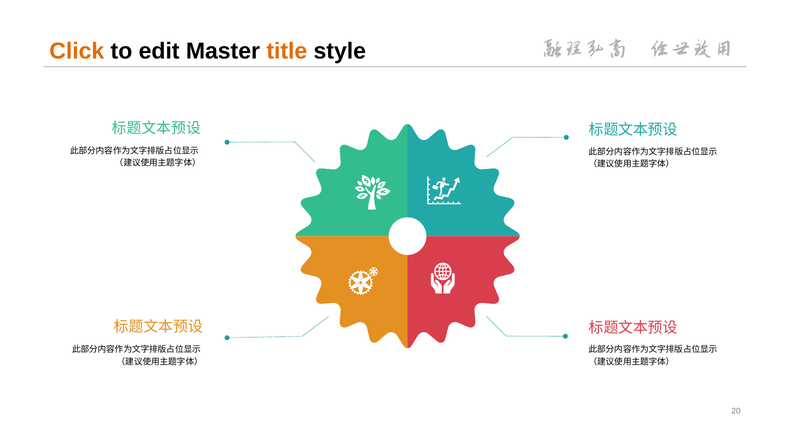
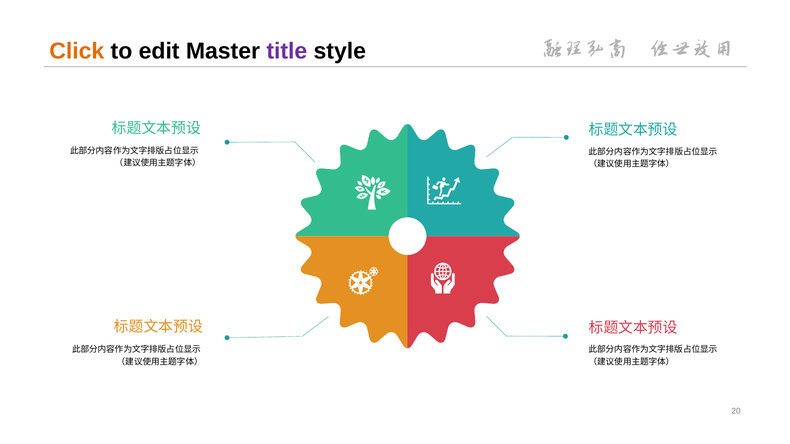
title colour: orange -> purple (287, 51)
